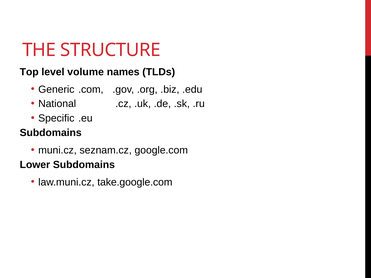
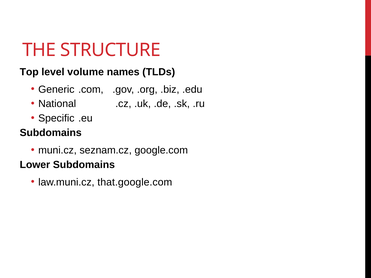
take.google.com: take.google.com -> that.google.com (135, 182)
